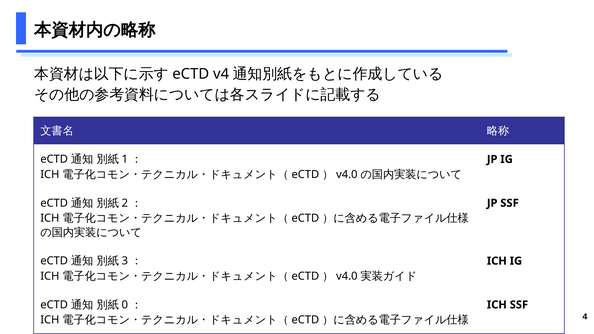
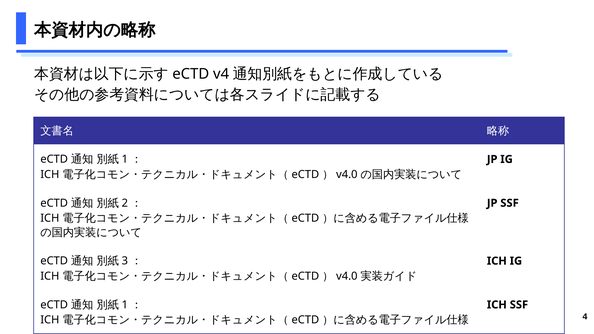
0: 0 -> 1 (125, 305)
